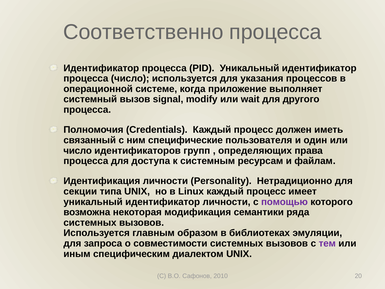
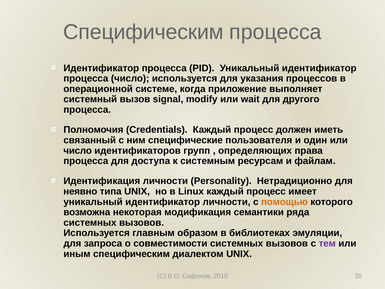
Соответственно: Соответственно -> Специфическим (143, 32)
секции: секции -> неявно (80, 191)
помощью colour: purple -> orange (284, 202)
